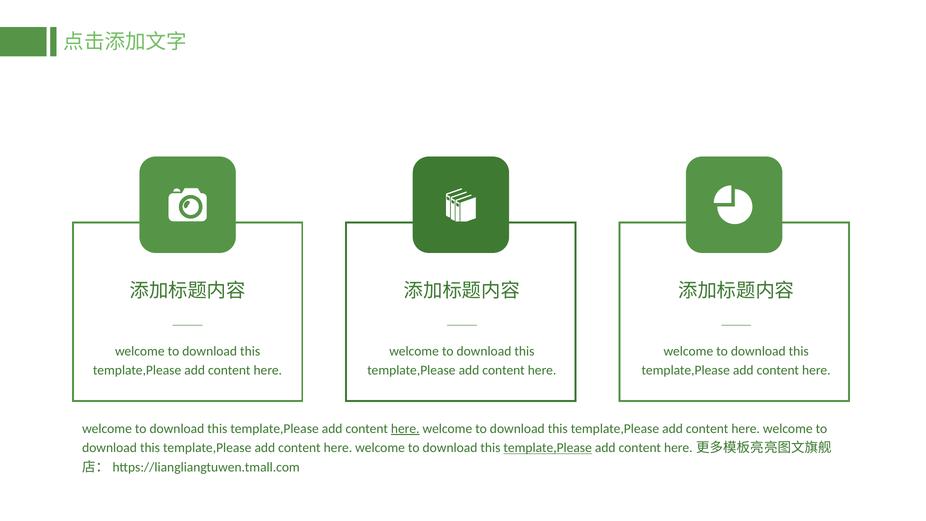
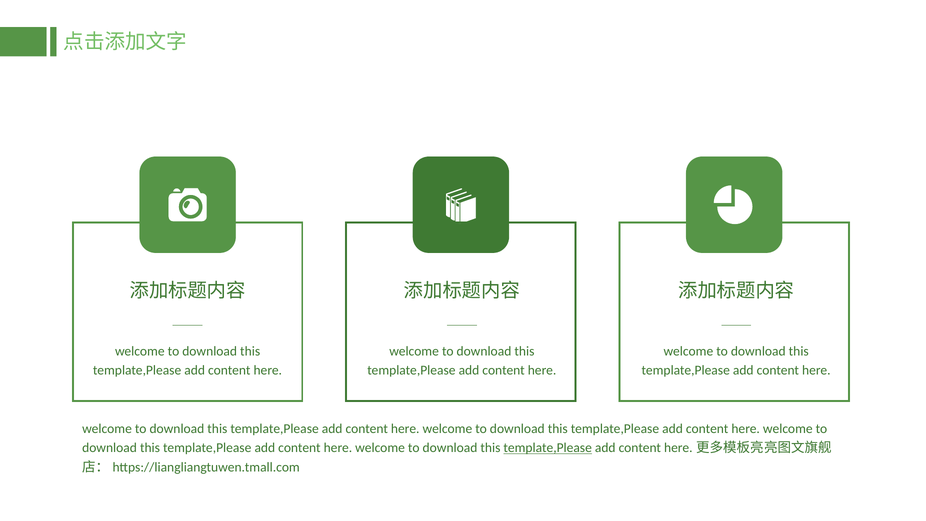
here underline: present -> none (405, 429)
